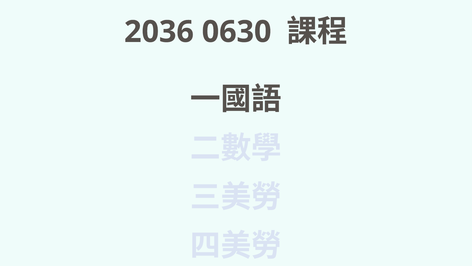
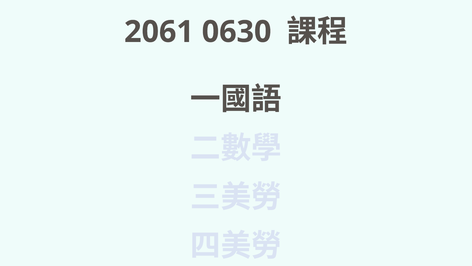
2036: 2036 -> 2061 (159, 32)
